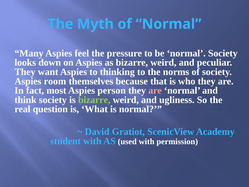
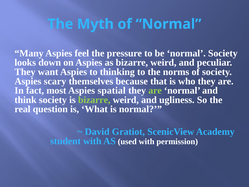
room: room -> scary (55, 81)
person: person -> spatial (112, 90)
are colour: pink -> light green (155, 90)
